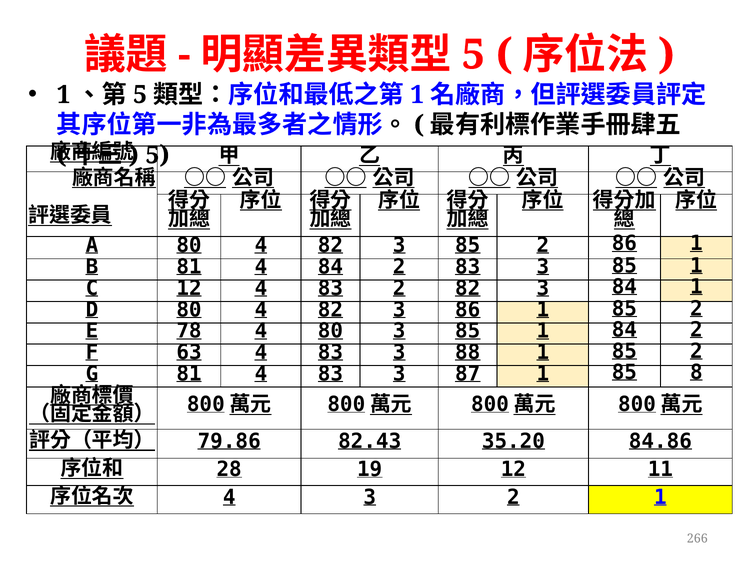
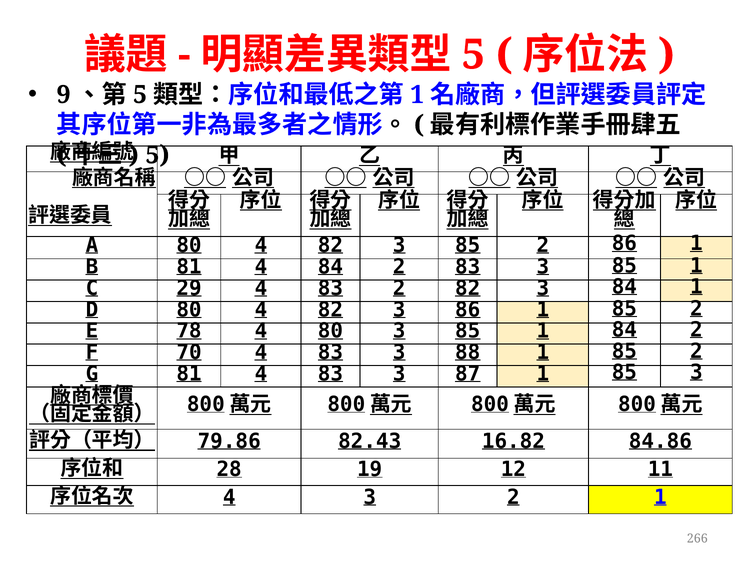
1: 1 -> 9 (64, 95)
C 12: 12 -> 29 (189, 288)
63: 63 -> 70 (189, 352)
85 8: 8 -> 3 (696, 372)
35.20: 35.20 -> 16.82 (513, 441)
